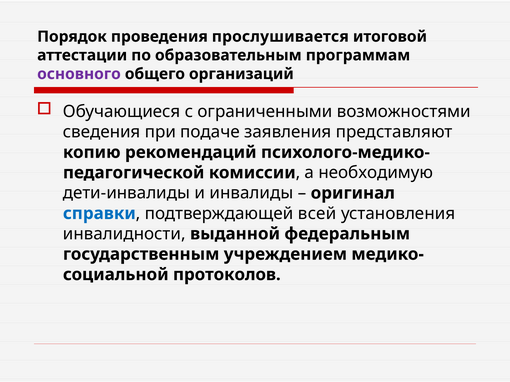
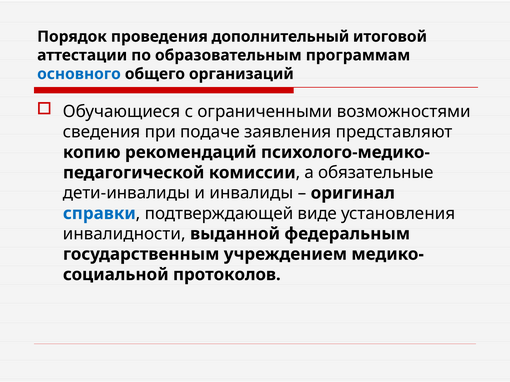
прослушивается: прослушивается -> дополнительный (280, 37)
основного colour: purple -> blue (79, 74)
необходимую: необходимую -> обязательные (376, 173)
всей: всей -> виде (317, 214)
